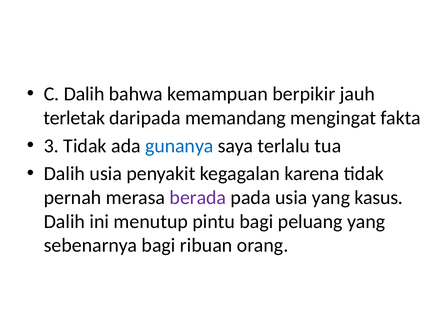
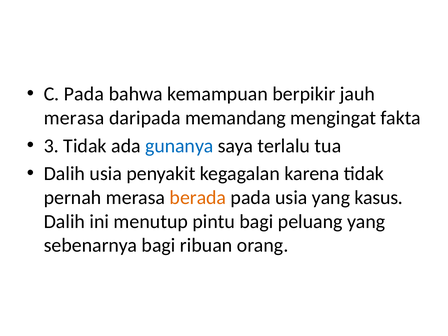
C Dalih: Dalih -> Pada (84, 94)
terletak: terletak -> merasa (74, 118)
berada colour: purple -> orange (198, 198)
